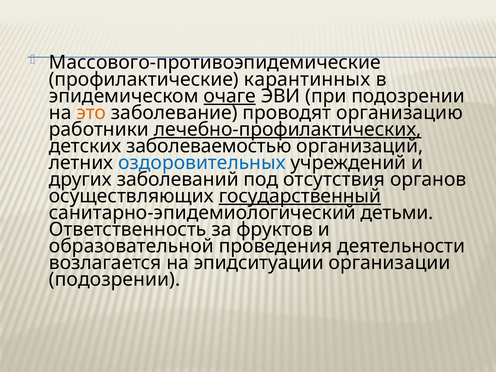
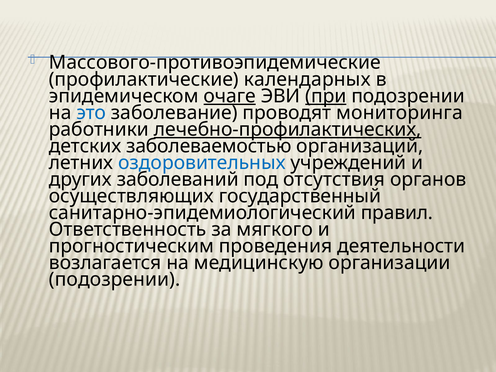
карантинных: карантинных -> календарных (307, 79)
при underline: none -> present (326, 96)
это colour: orange -> blue (91, 113)
организацию: организацию -> мониторинга (399, 113)
государственный underline: present -> none (300, 196)
детьми: детьми -> правил (397, 213)
фруктов: фруктов -> мягкого (275, 229)
образовательной: образовательной -> прогностическим (131, 246)
эпидситуации: эпидситуации -> медицинскую (259, 263)
